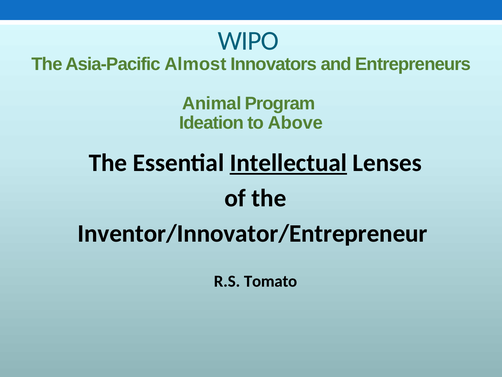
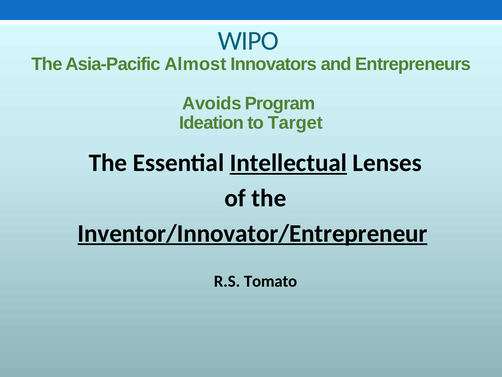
Animal: Animal -> Avoids (212, 103)
Above: Above -> Target (295, 123)
Inventor/Innovator/Entrepreneur underline: none -> present (253, 233)
